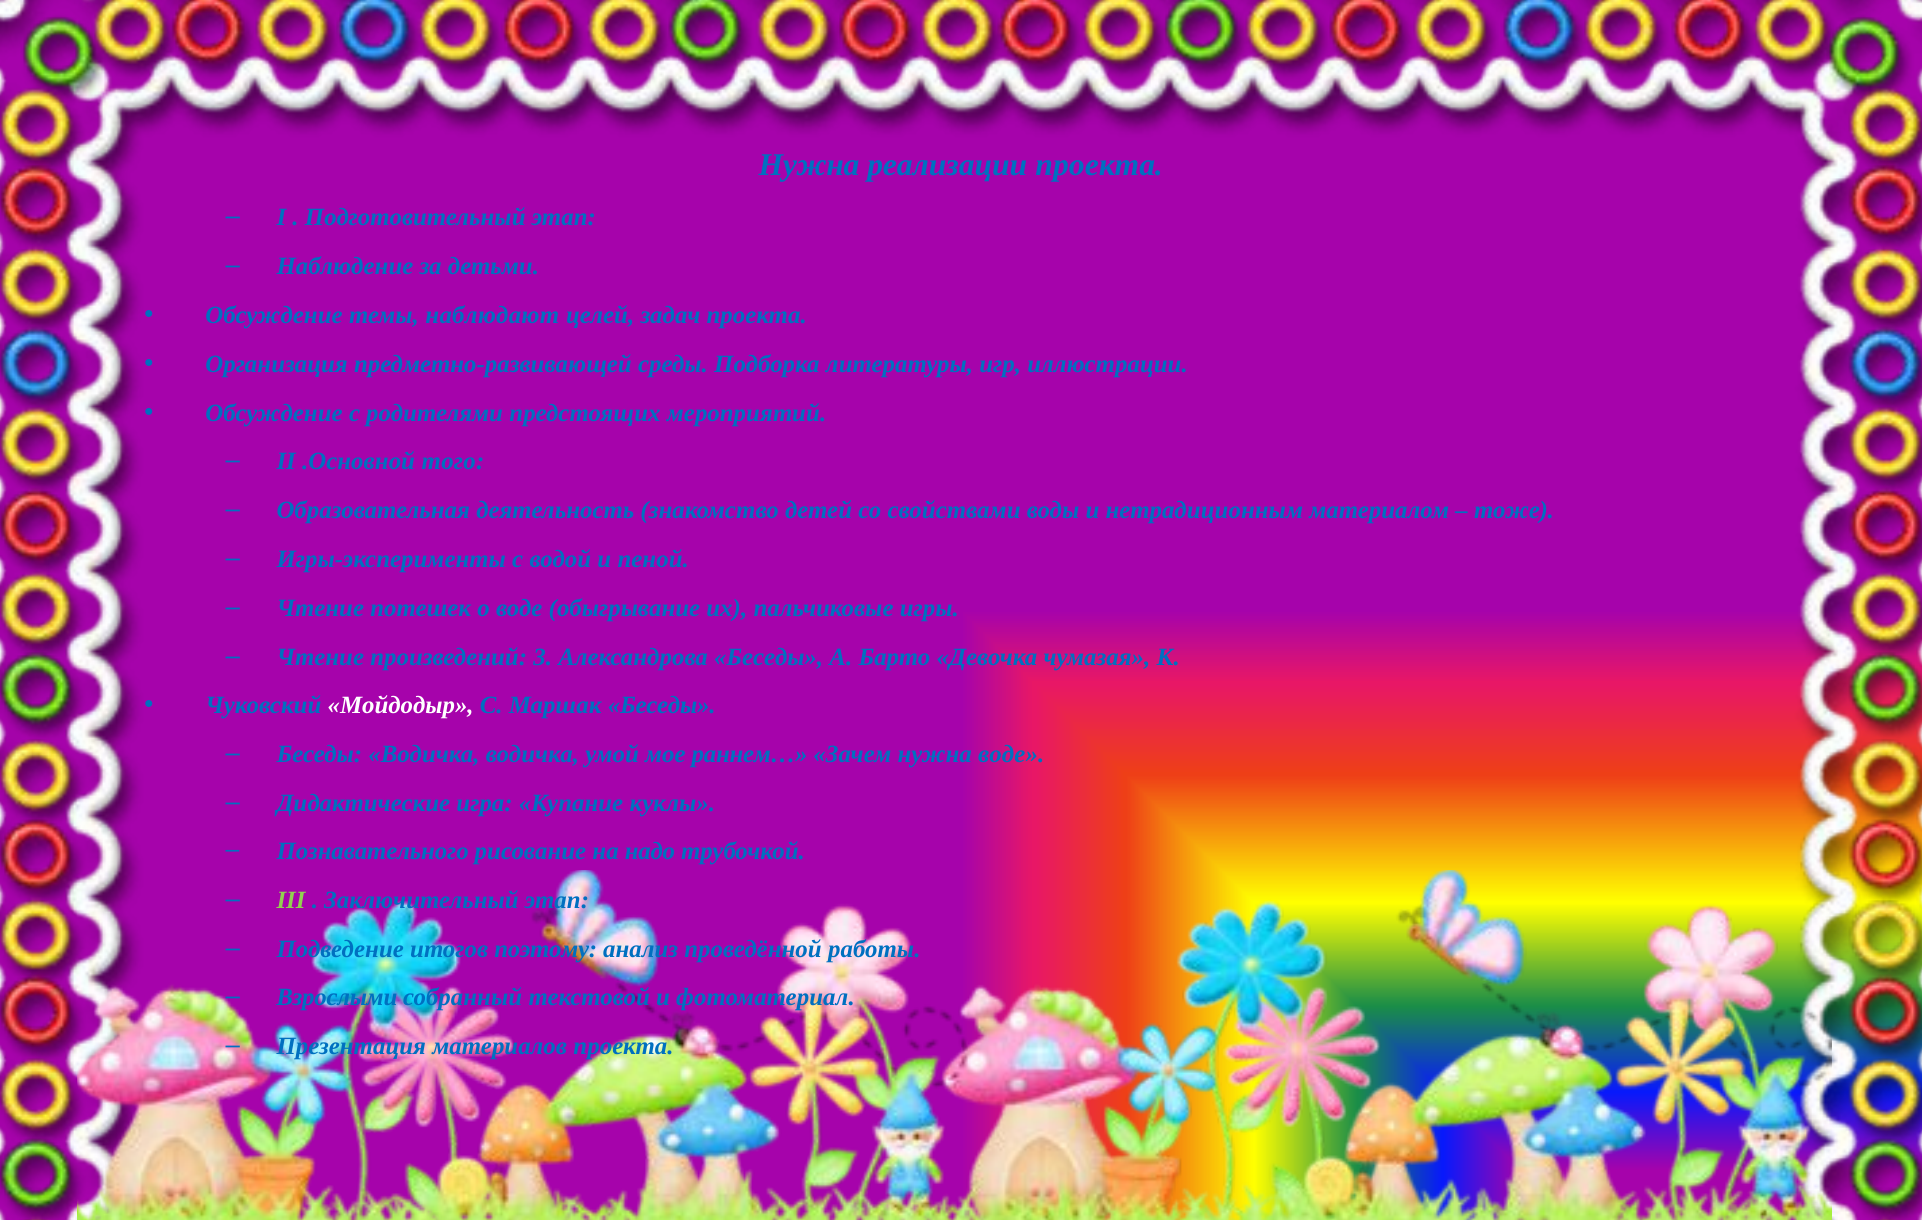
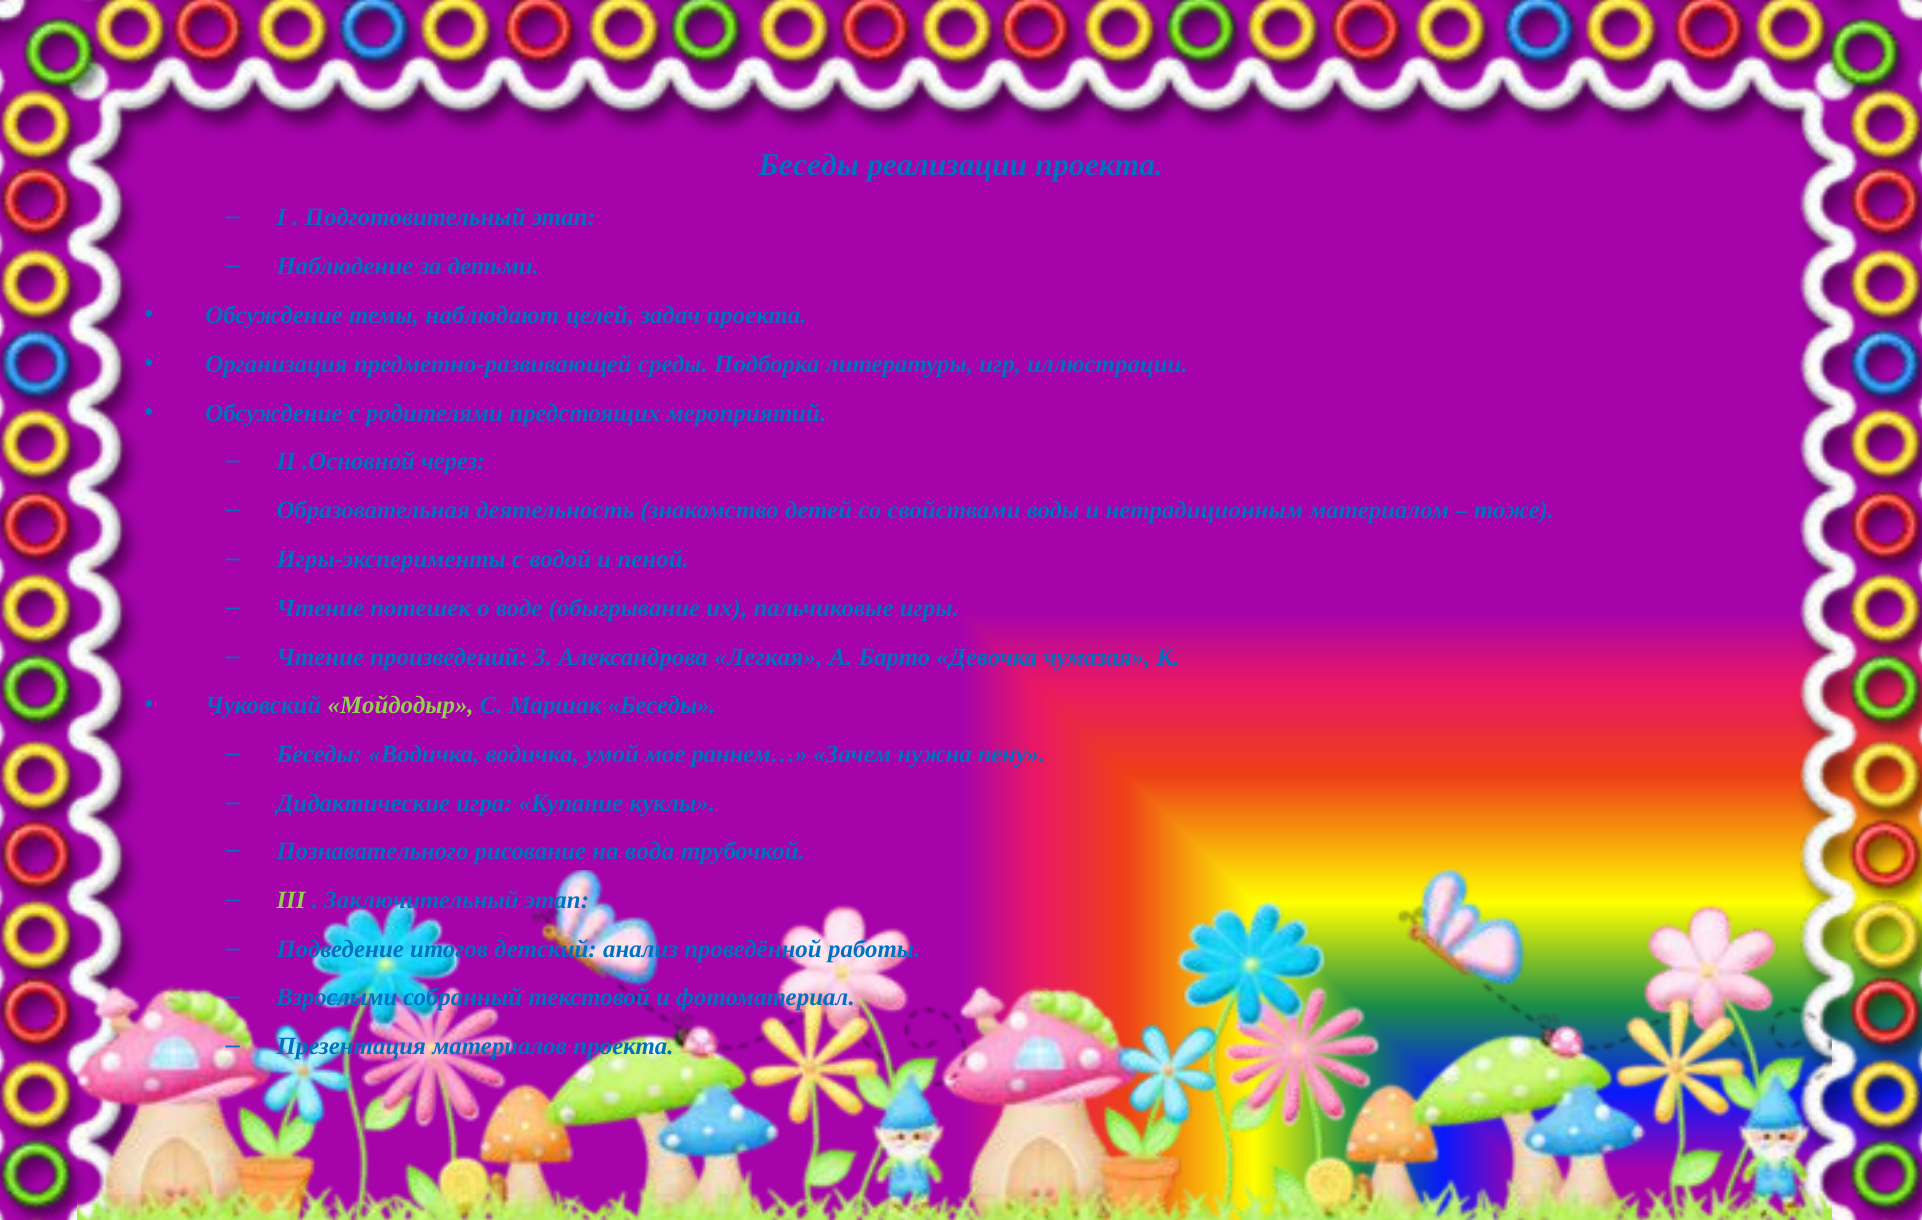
Нужна: Нужна -> Беседы (809, 165)
того: того -> через (453, 462)
Александрова Беседы: Беседы -> Легкая (768, 657)
Мойдодыр colour: white -> light green (401, 706)
нужна воде: воде -> пену (1011, 755)
надо: надо -> вода (650, 851)
поэтому: поэтому -> детский (546, 949)
